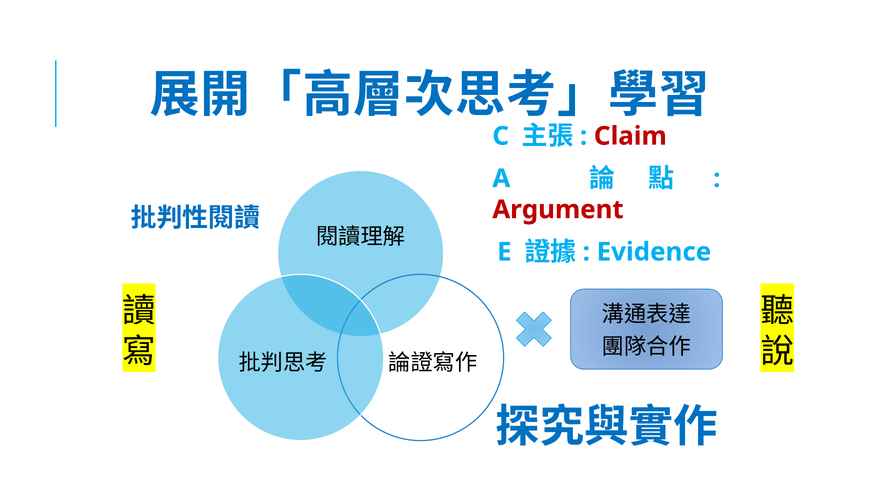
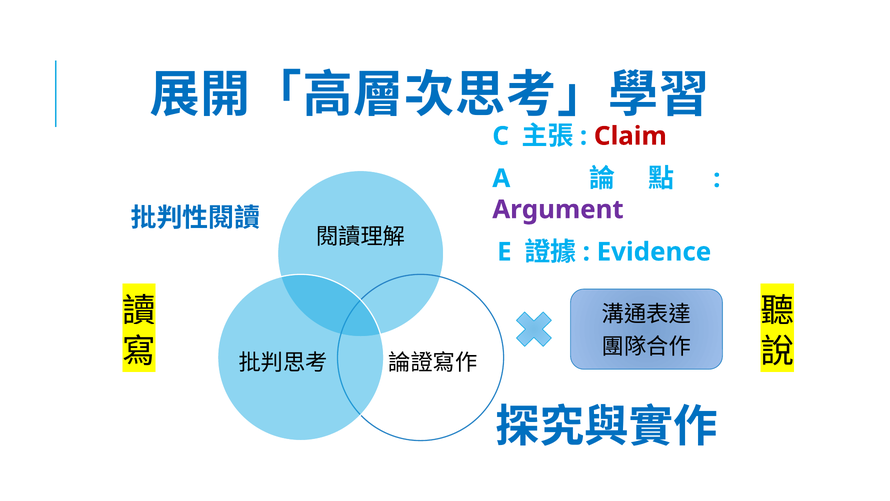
Argument colour: red -> purple (558, 209)
